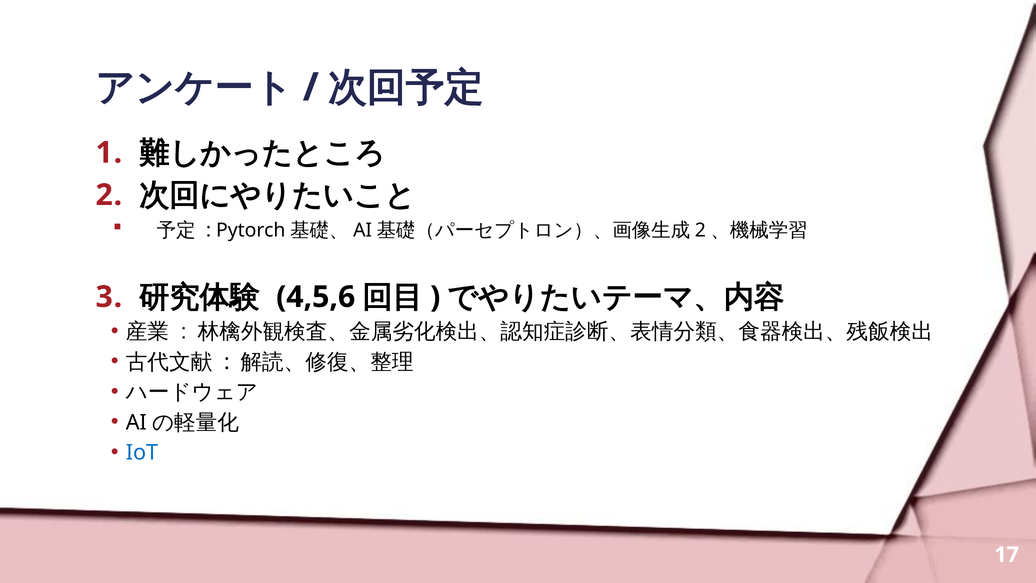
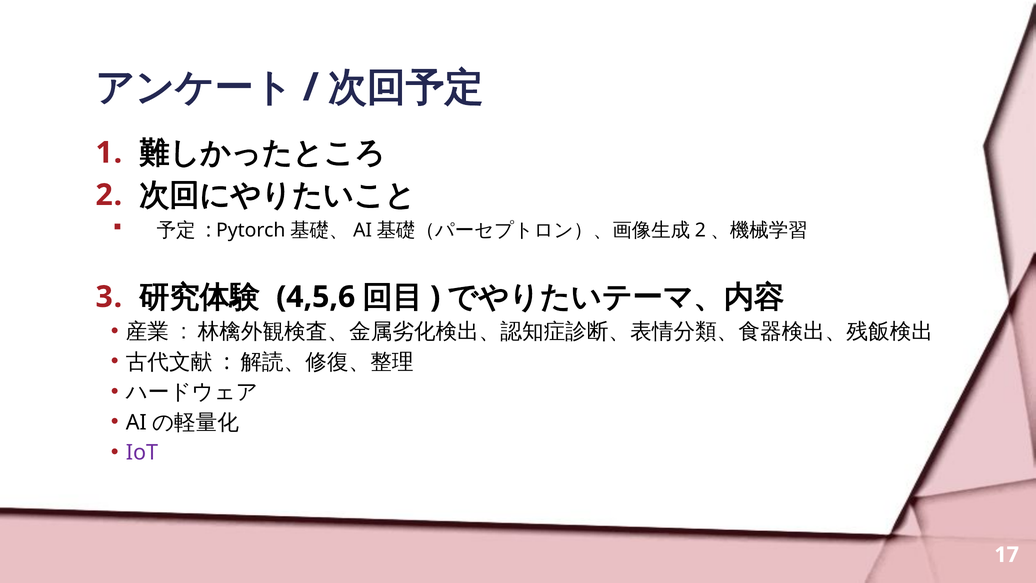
IoT colour: blue -> purple (142, 453)
